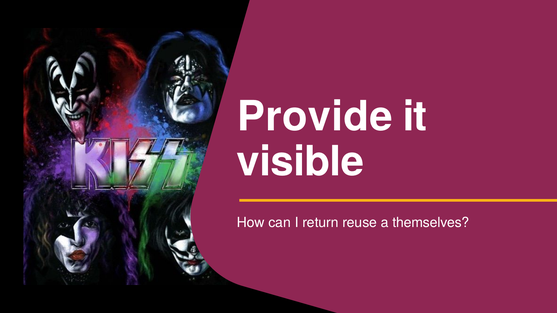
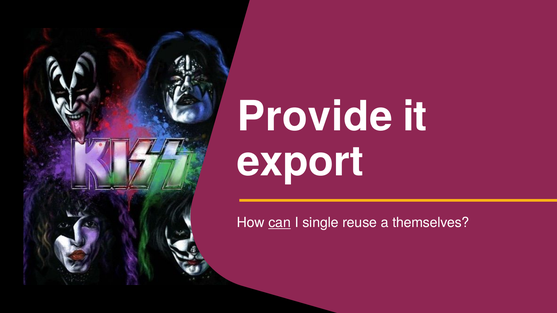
visible: visible -> export (300, 162)
can underline: none -> present (280, 223)
return: return -> single (320, 223)
